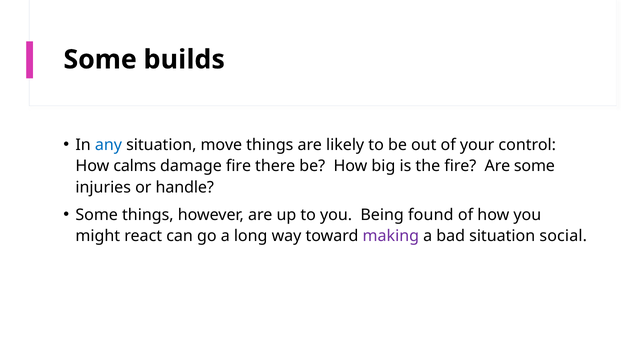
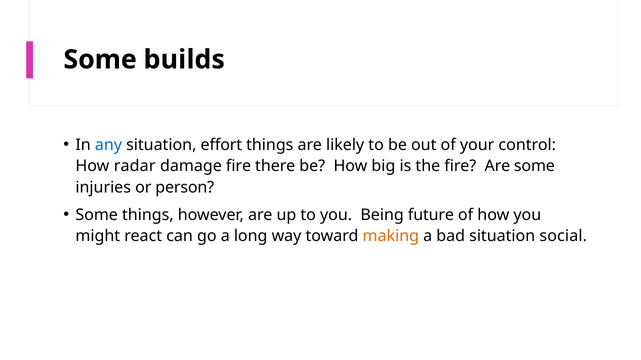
move: move -> effort (221, 145)
calms: calms -> radar (135, 166)
handle: handle -> person (185, 188)
found: found -> future (431, 215)
making colour: purple -> orange (391, 237)
